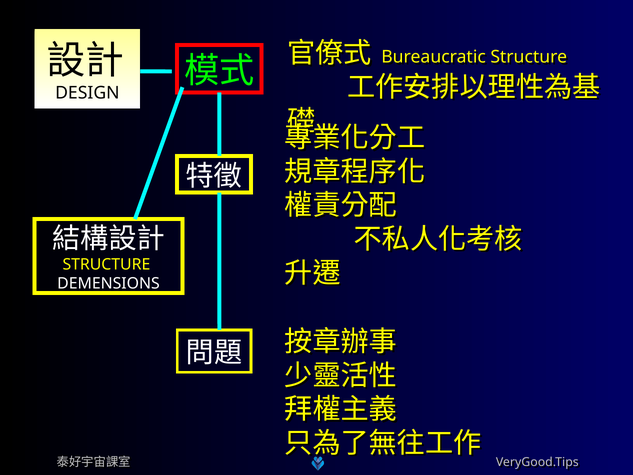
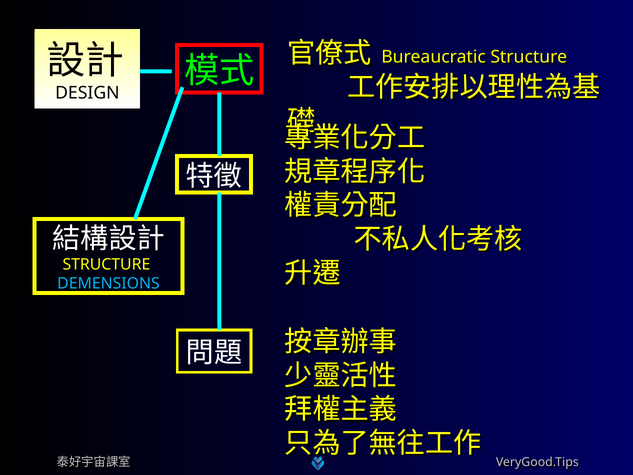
DEMENSIONS colour: white -> light blue (108, 283)
